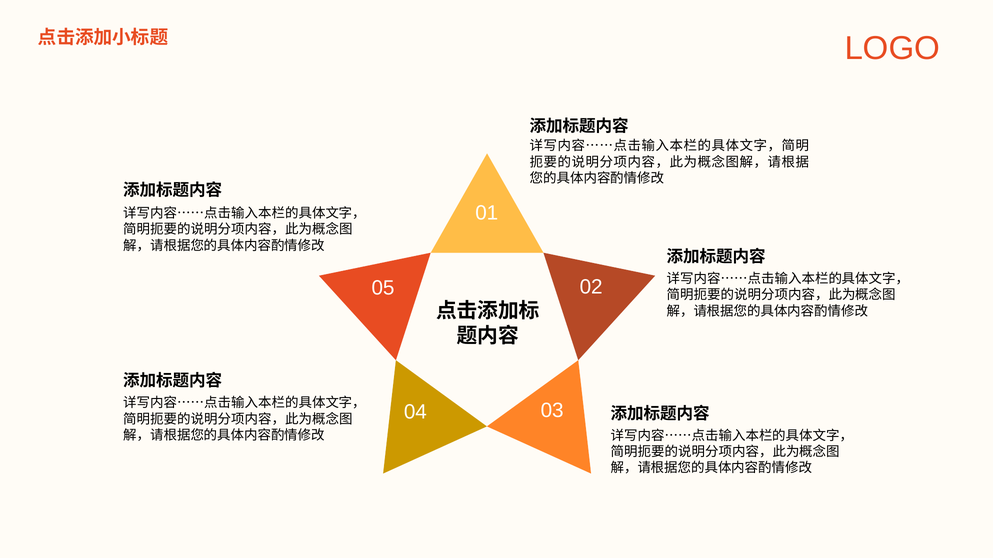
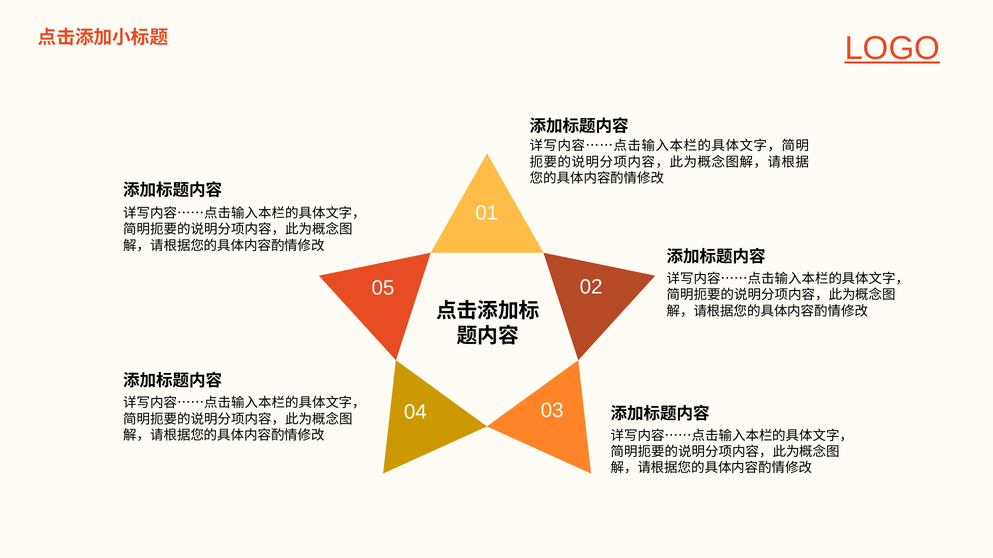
LOGO underline: none -> present (892, 48)
